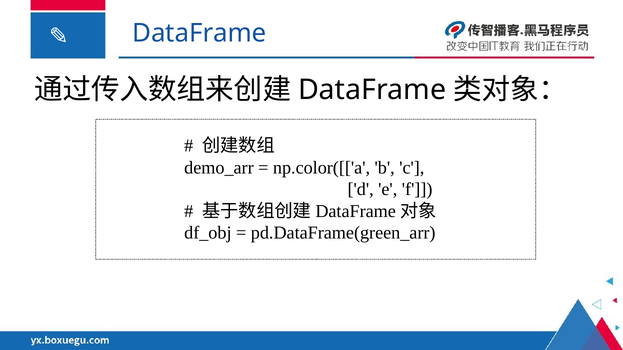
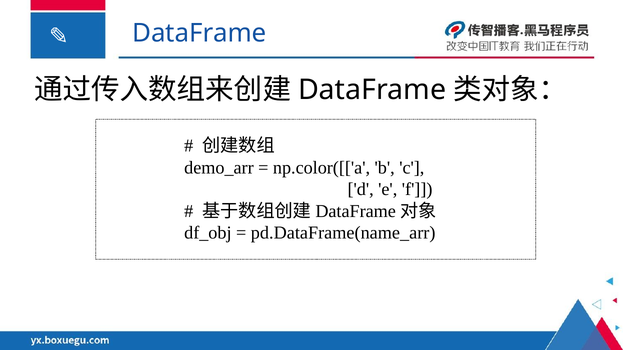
pd.DataFrame(green_arr: pd.DataFrame(green_arr -> pd.DataFrame(name_arr (343, 233)
